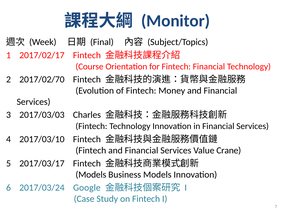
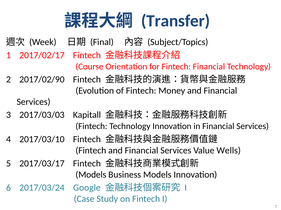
Monitor: Monitor -> Transfer (176, 21)
2017/02/70: 2017/02/70 -> 2017/02/90 (42, 80)
Charles: Charles -> Kapitall (87, 115)
Crane: Crane -> Wells (229, 151)
